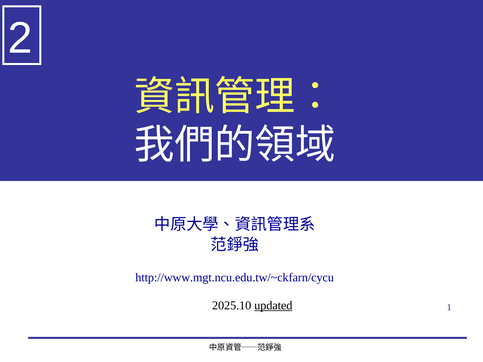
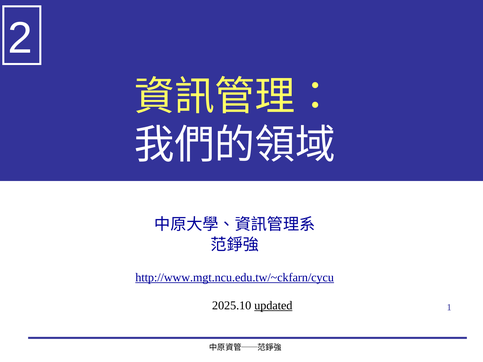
http://www.mgt.ncu.edu.tw/~ckfarn/cycu underline: none -> present (235, 278)
